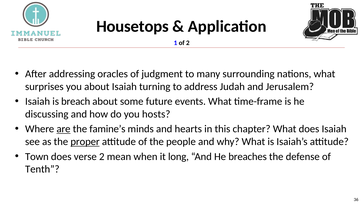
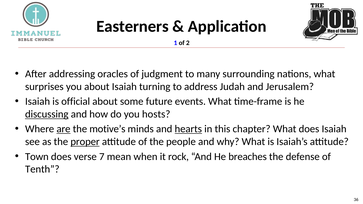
Housetops: Housetops -> Easterners (132, 26)
breach: breach -> official (76, 102)
discussing underline: none -> present (47, 114)
famine’s: famine’s -> motive’s (107, 129)
hearts underline: none -> present (188, 129)
verse 2: 2 -> 7 (102, 157)
long: long -> rock (178, 157)
